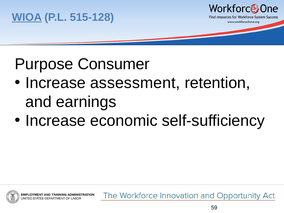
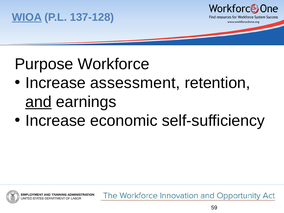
515-128: 515-128 -> 137-128 (92, 17)
Consumer: Consumer -> Workforce (114, 64)
and underline: none -> present (38, 102)
